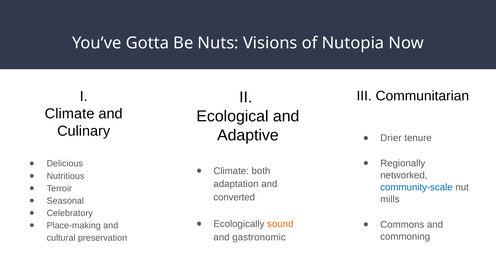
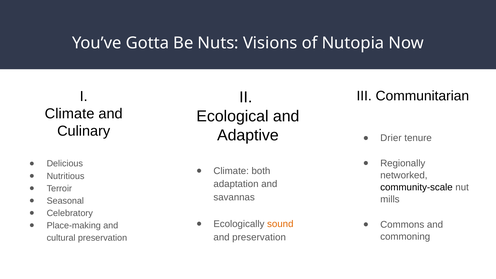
community-scale colour: blue -> black (416, 187)
converted: converted -> savannas (234, 197)
and gastronomic: gastronomic -> preservation (259, 237)
